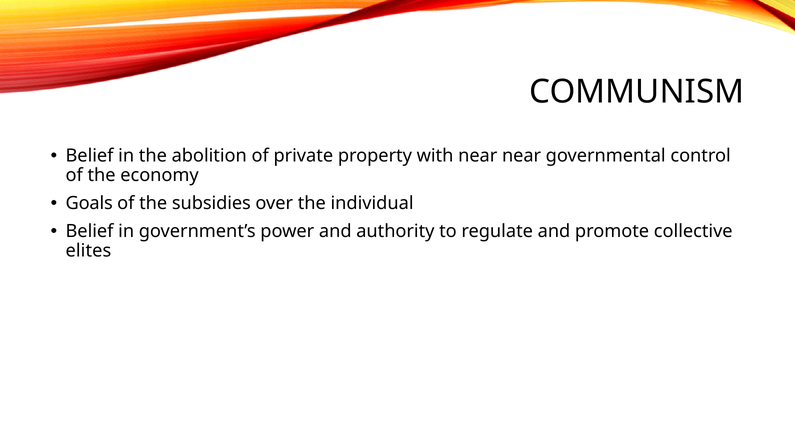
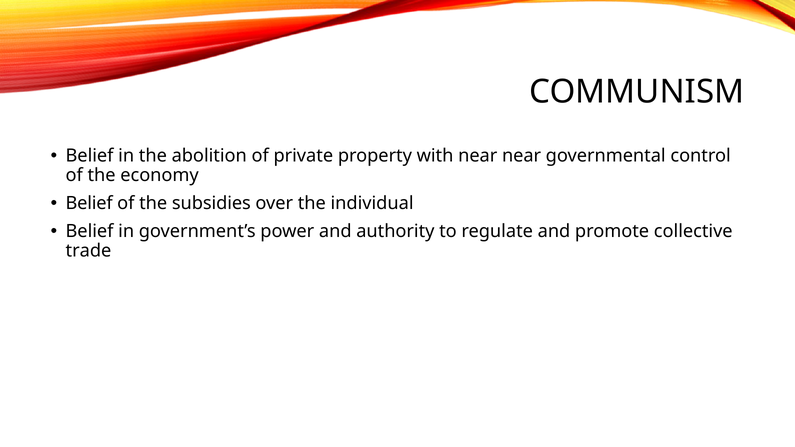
Goals: Goals -> Belief (89, 203)
elites: elites -> trade (88, 251)
